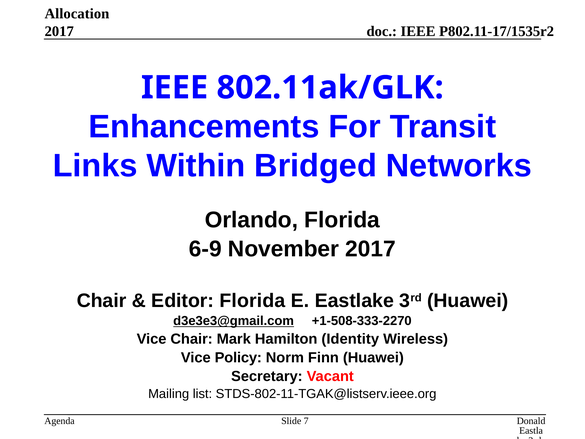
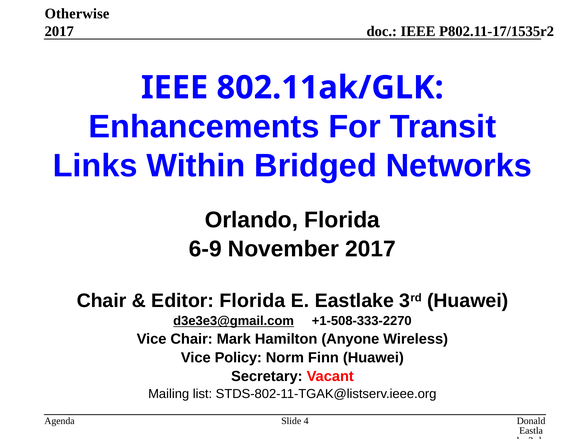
Allocation: Allocation -> Otherwise (77, 14)
Identity: Identity -> Anyone (350, 339)
7: 7 -> 4 (306, 421)
